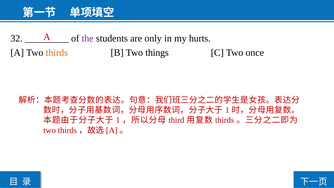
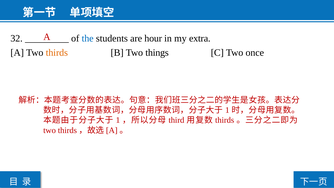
the colour: purple -> blue (88, 39)
only: only -> hour (153, 39)
hurts: hurts -> extra (200, 39)
